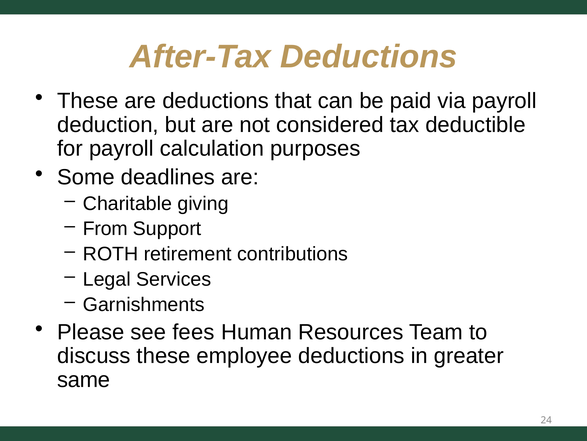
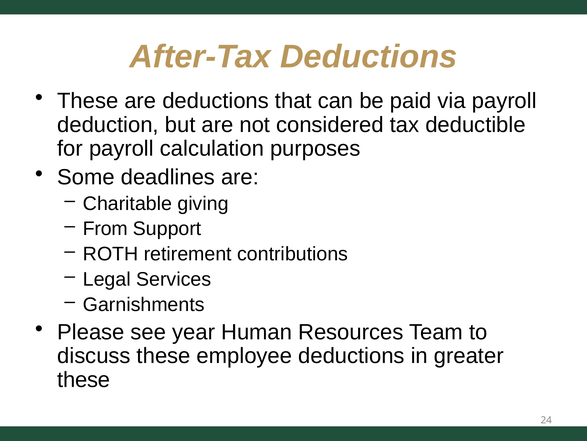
fees: fees -> year (194, 332)
same: same -> these (84, 379)
